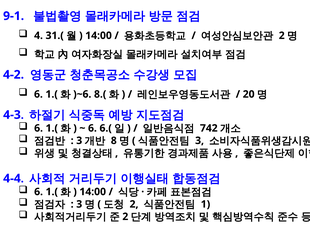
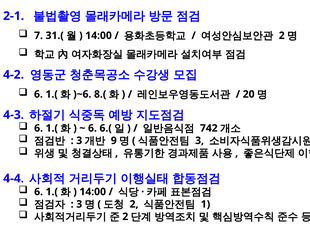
9-1: 9-1 -> 2-1 (14, 16)
4: 4 -> 7 (39, 35)
8: 8 -> 9 (114, 140)
